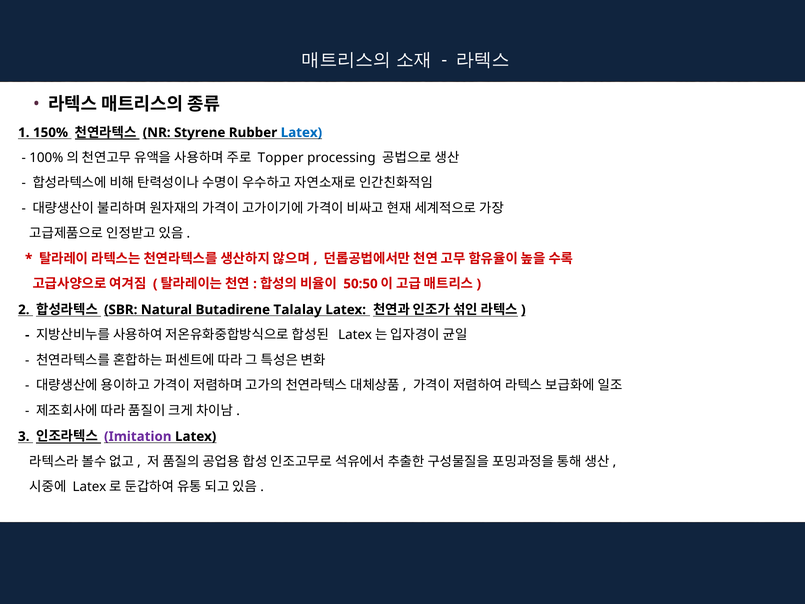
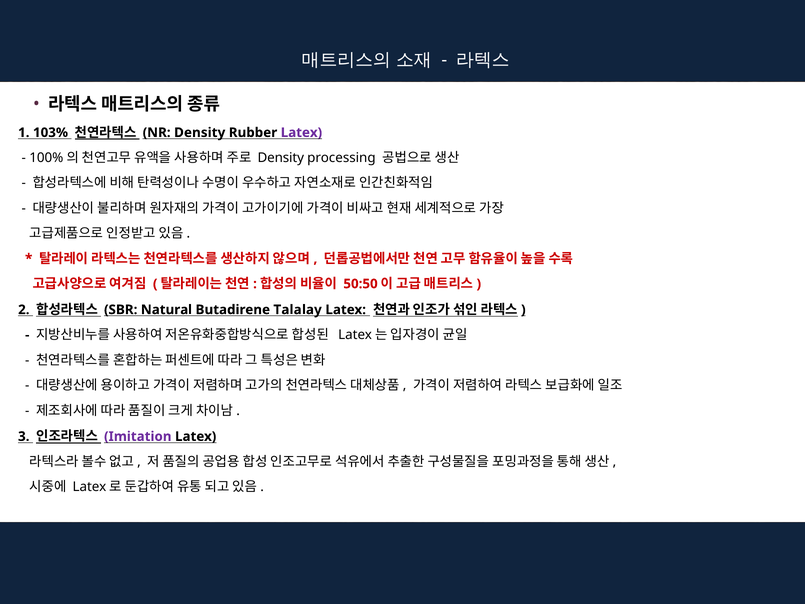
150%: 150% -> 103% (50, 133)
NR Styrene: Styrene -> Density (200, 133)
Latex colour: blue -> purple (301, 133)
Topper: Topper -> Density (281, 158)
